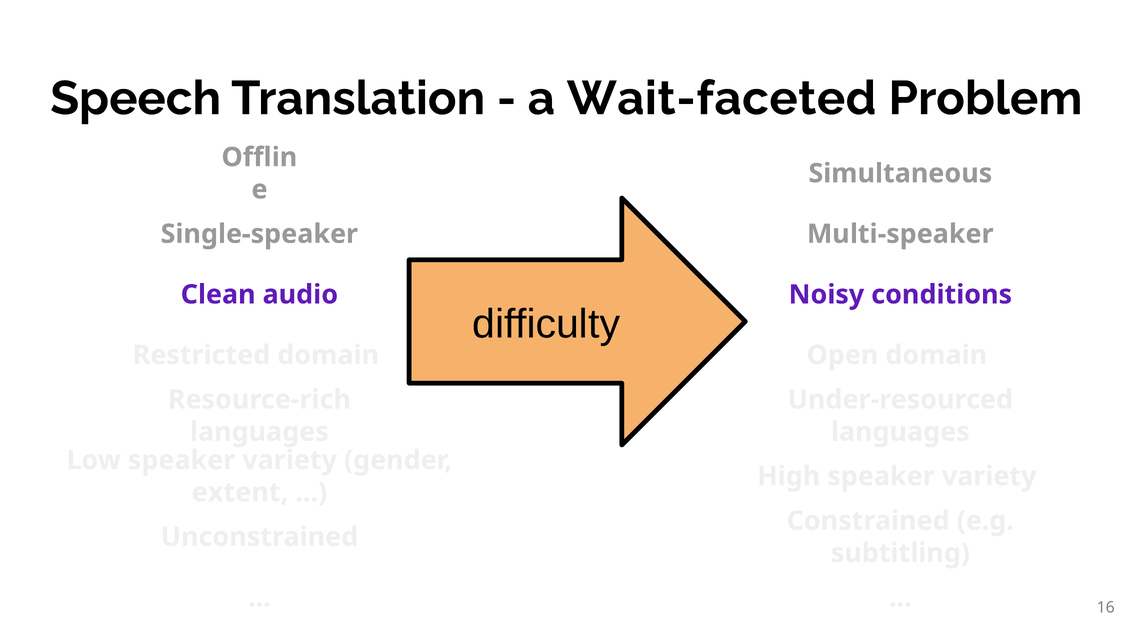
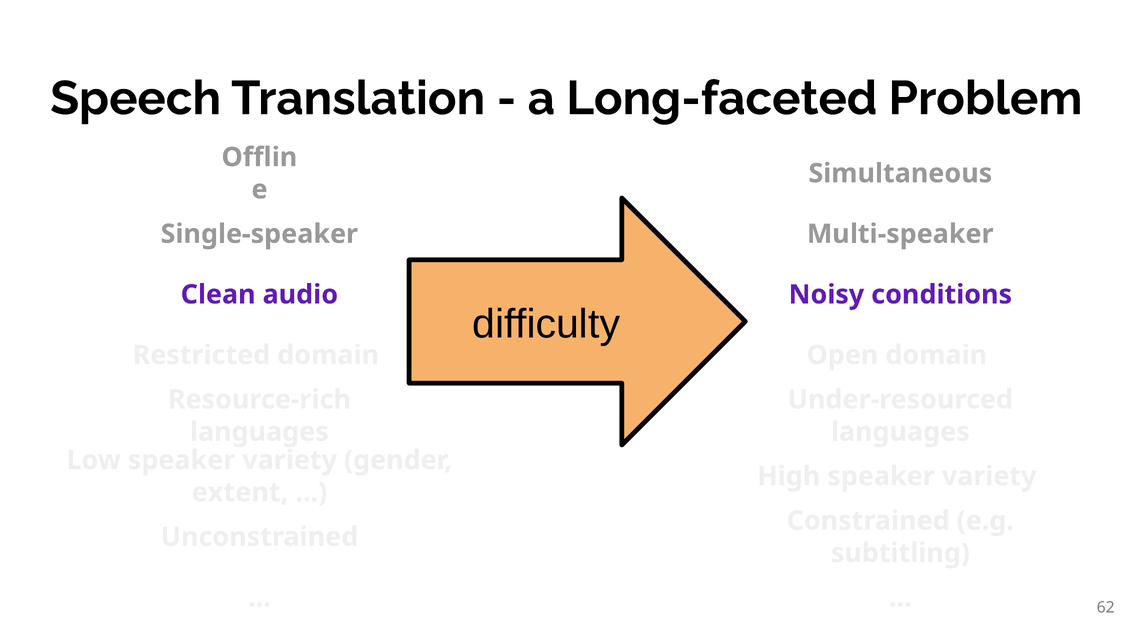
Wait-faceted: Wait-faceted -> Long-faceted (722, 99)
16: 16 -> 62 (1106, 608)
